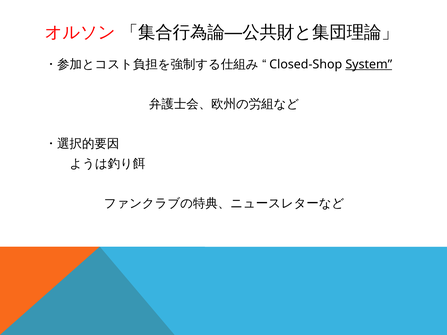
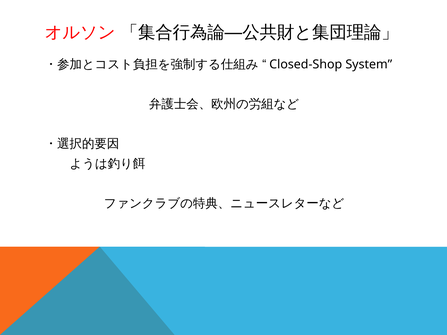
System underline: present -> none (369, 64)
